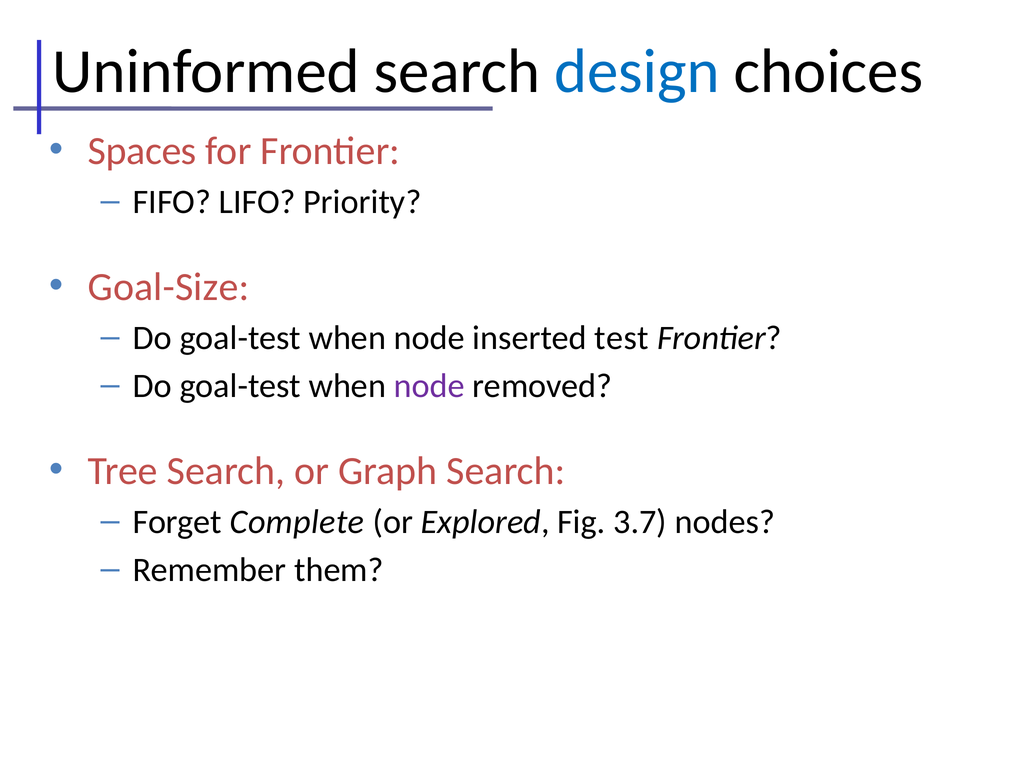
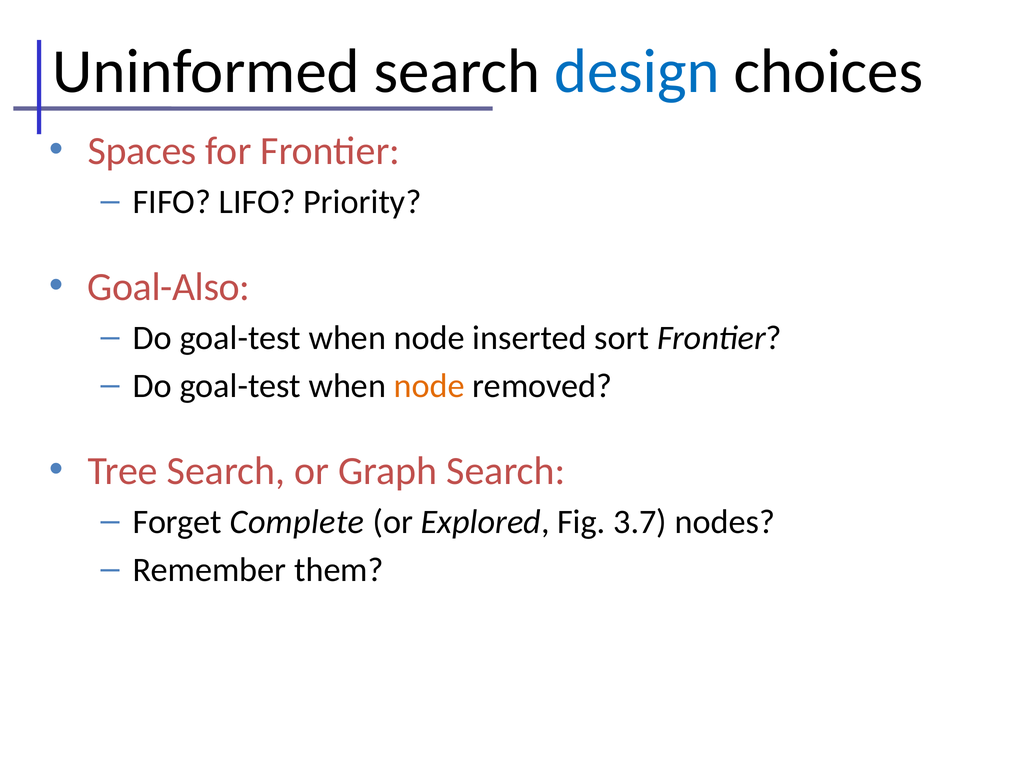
Goal-Size: Goal-Size -> Goal-Also (169, 287)
test: test -> sort (622, 338)
node colour: purple -> orange (429, 386)
